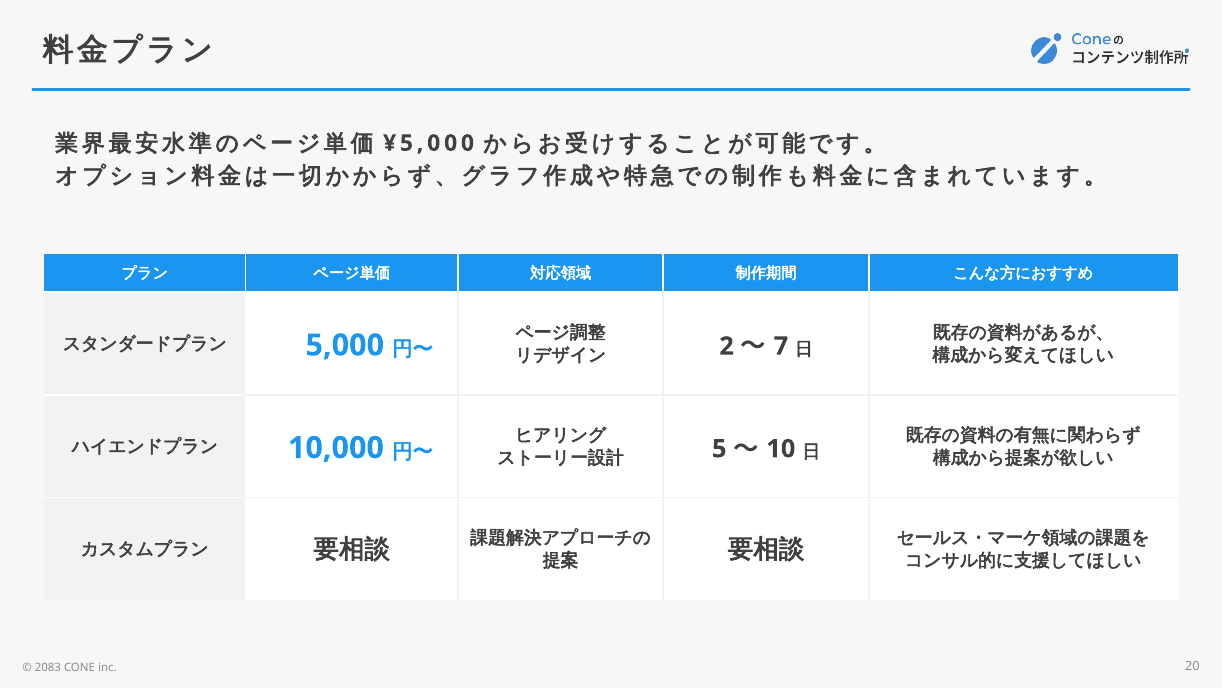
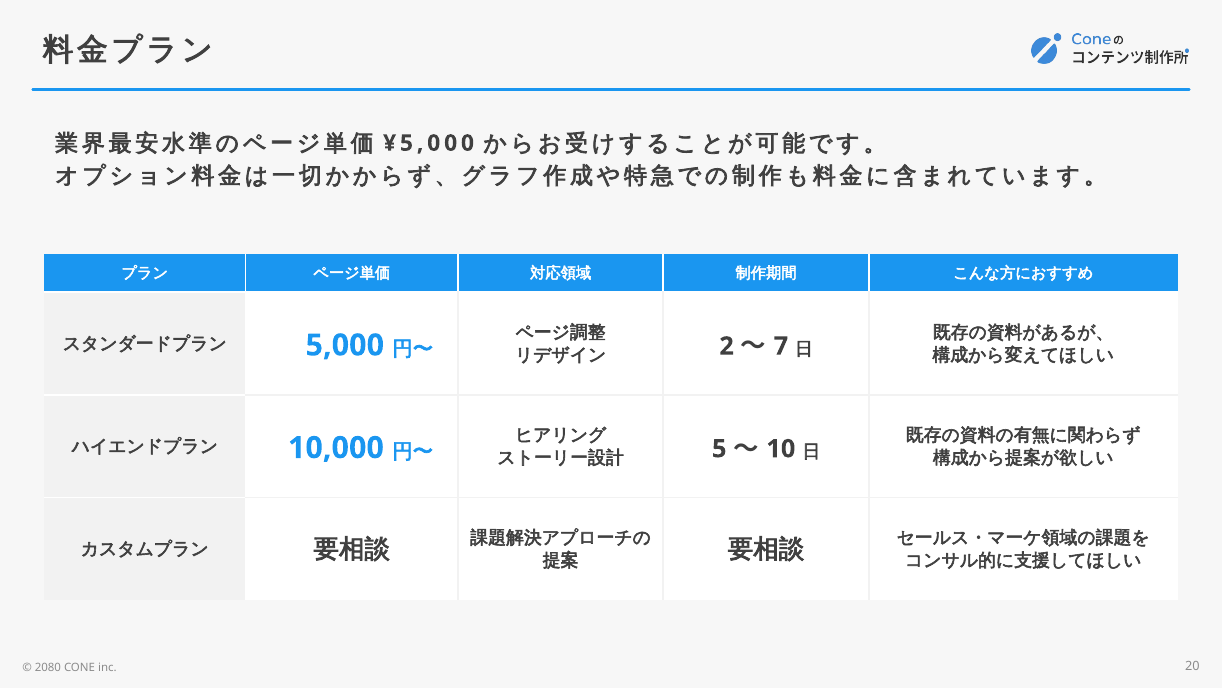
2083: 2083 -> 2080 (48, 667)
